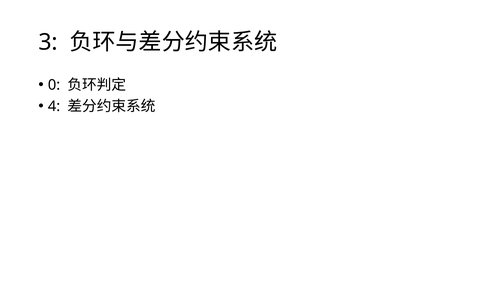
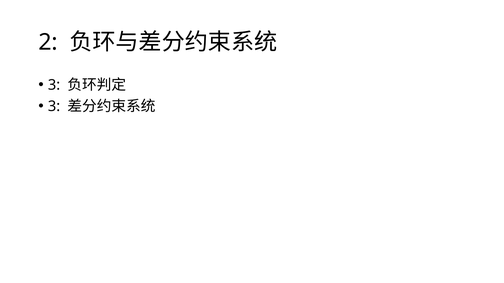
3: 3 -> 2 (48, 42)
0: 0 -> 3 (54, 85)
4: 4 -> 3 (54, 106)
